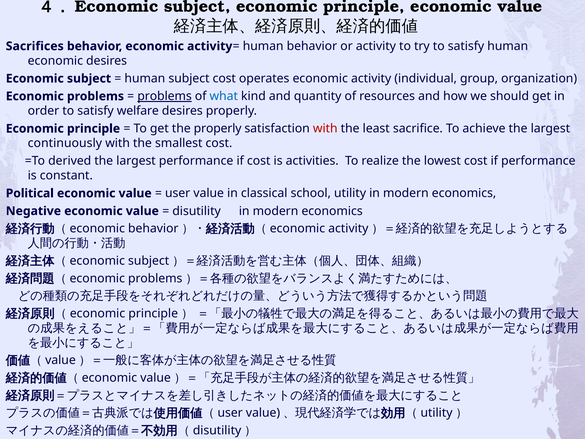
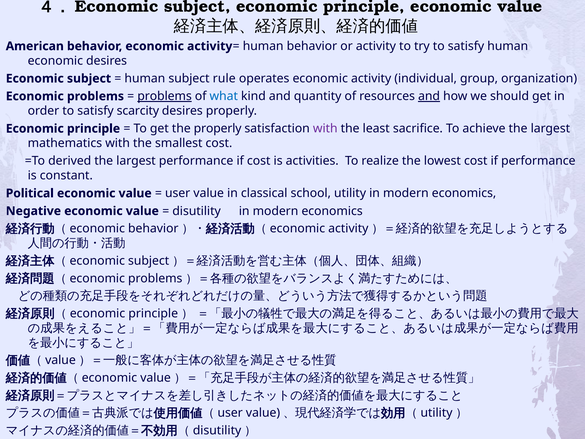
Sacrifices: Sacrifices -> American (35, 46)
subject cost: cost -> rule (224, 78)
and underline: none -> present (429, 96)
welfare: welfare -> scarcity (138, 111)
with colour: red -> purple (325, 129)
continuously: continuously -> mathematics (65, 143)
